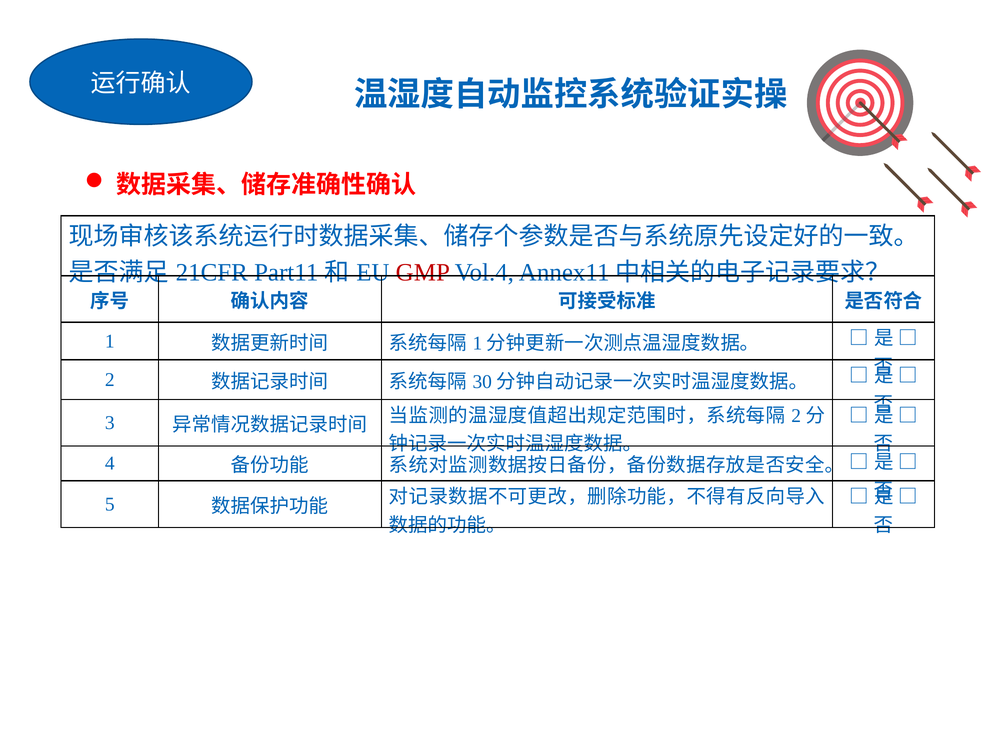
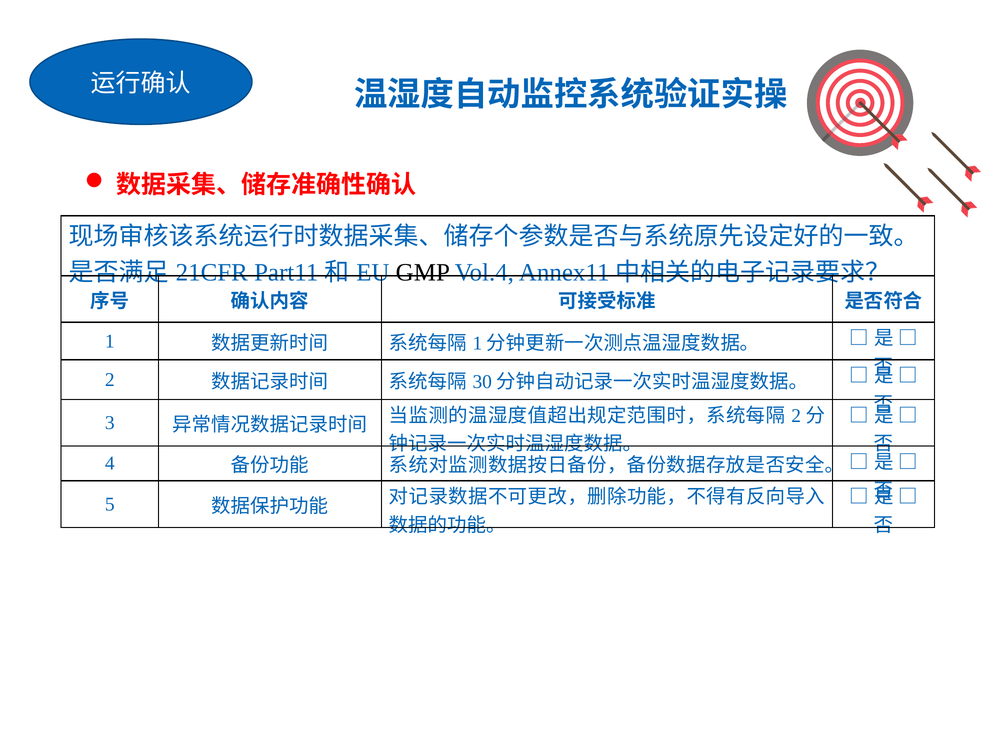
GMP colour: red -> black (423, 273)
